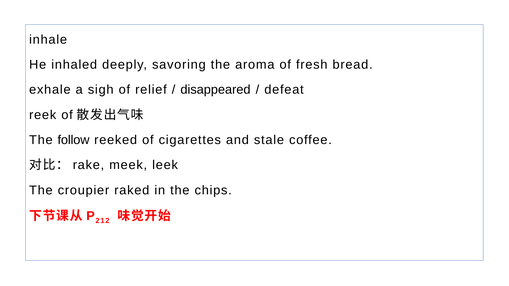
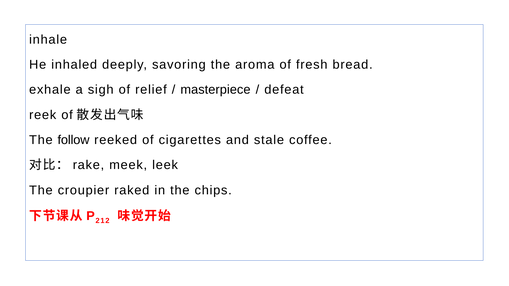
disappeared: disappeared -> masterpiece (215, 90)
